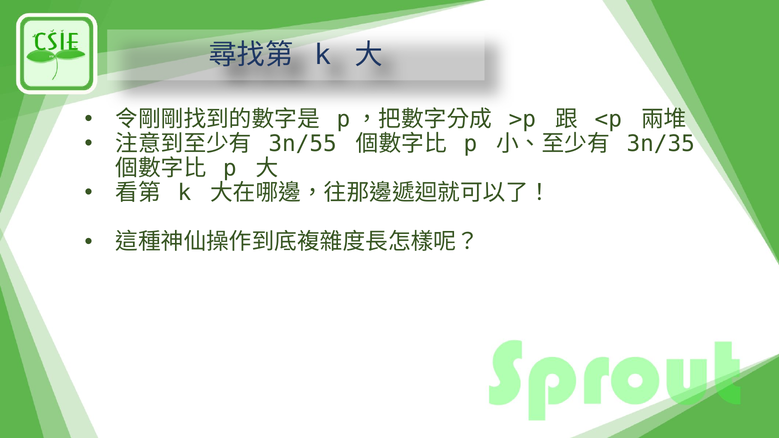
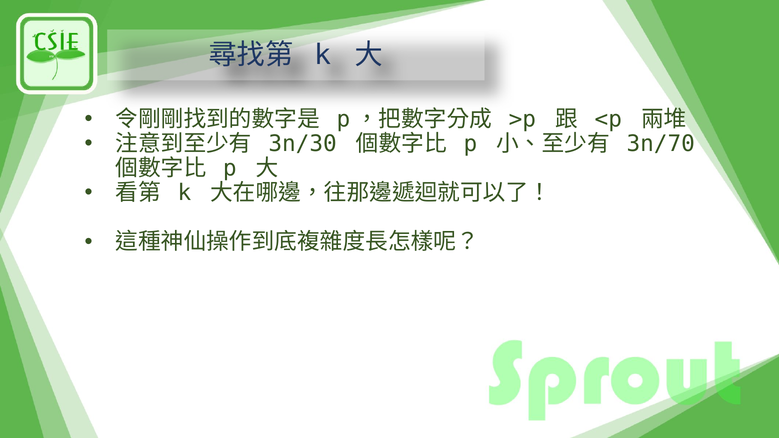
3n/55: 3n/55 -> 3n/30 (303, 144)
3n/35: 3n/35 -> 3n/70 (661, 144)
